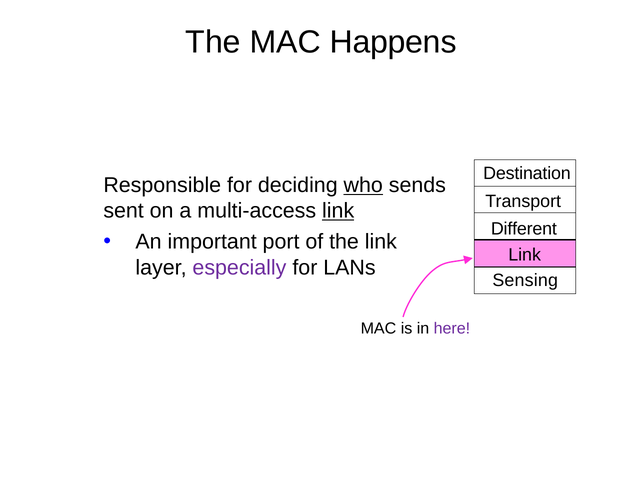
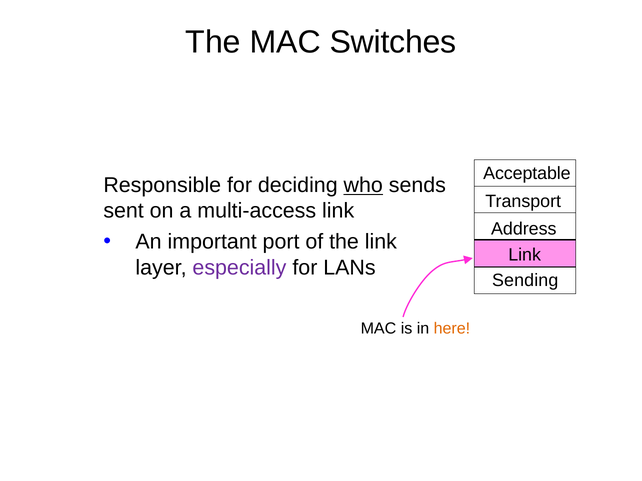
Happens: Happens -> Switches (393, 42)
Destination: Destination -> Acceptable (527, 174)
link underline: present -> none (338, 211)
Different: Different -> Address (524, 229)
Sensing: Sensing -> Sending (525, 281)
here colour: purple -> orange (452, 329)
